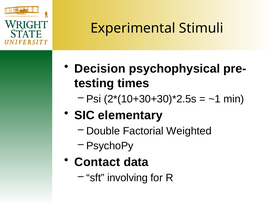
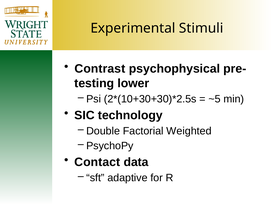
Decision: Decision -> Contrast (100, 69)
times: times -> lower (133, 83)
~1: ~1 -> ~5 (215, 99)
elementary: elementary -> technology (130, 115)
involving: involving -> adaptive (127, 177)
